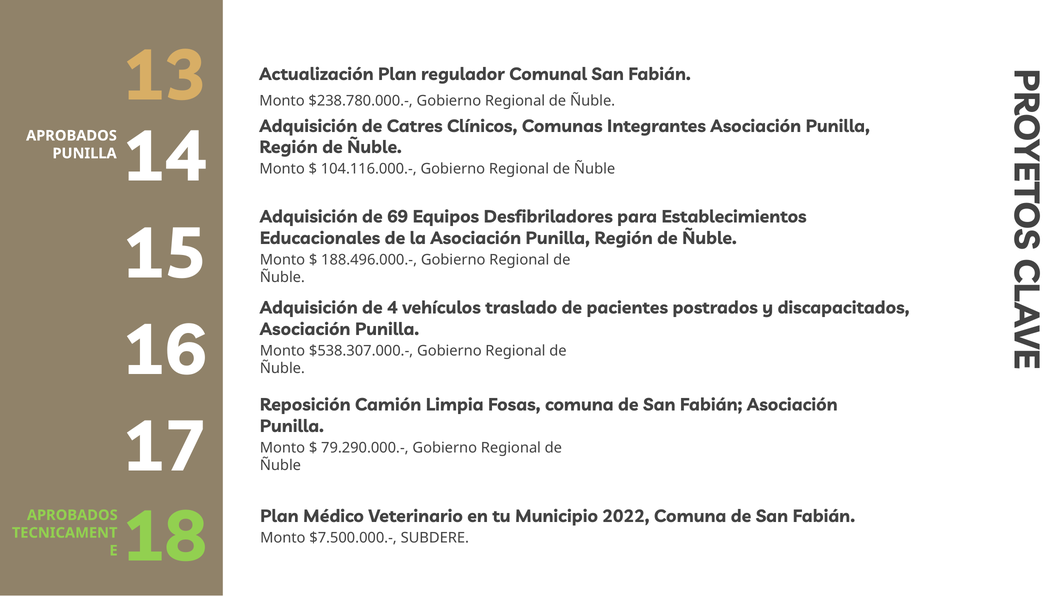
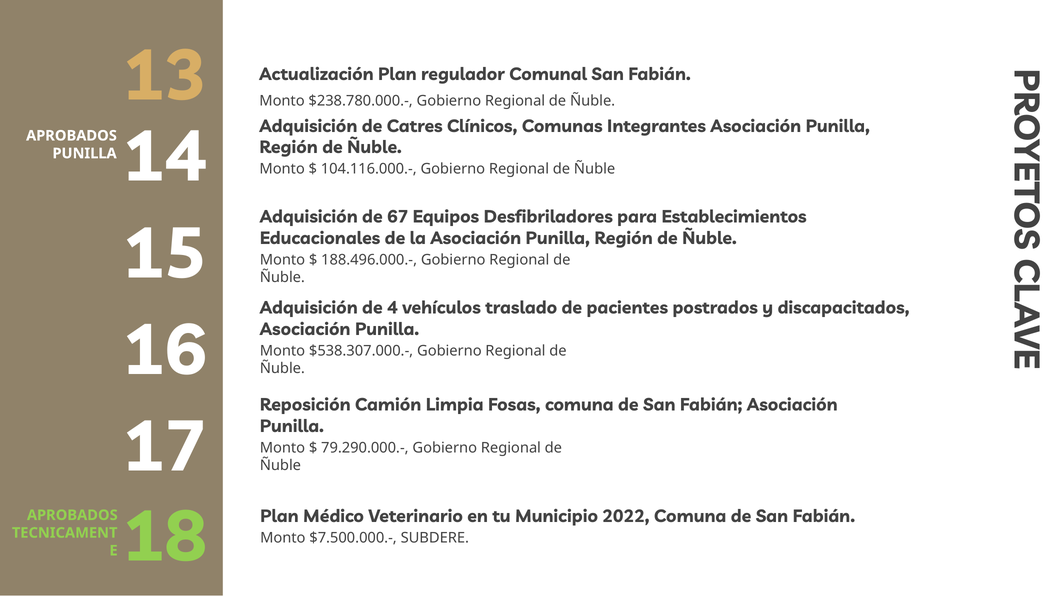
69: 69 -> 67 (398, 217)
